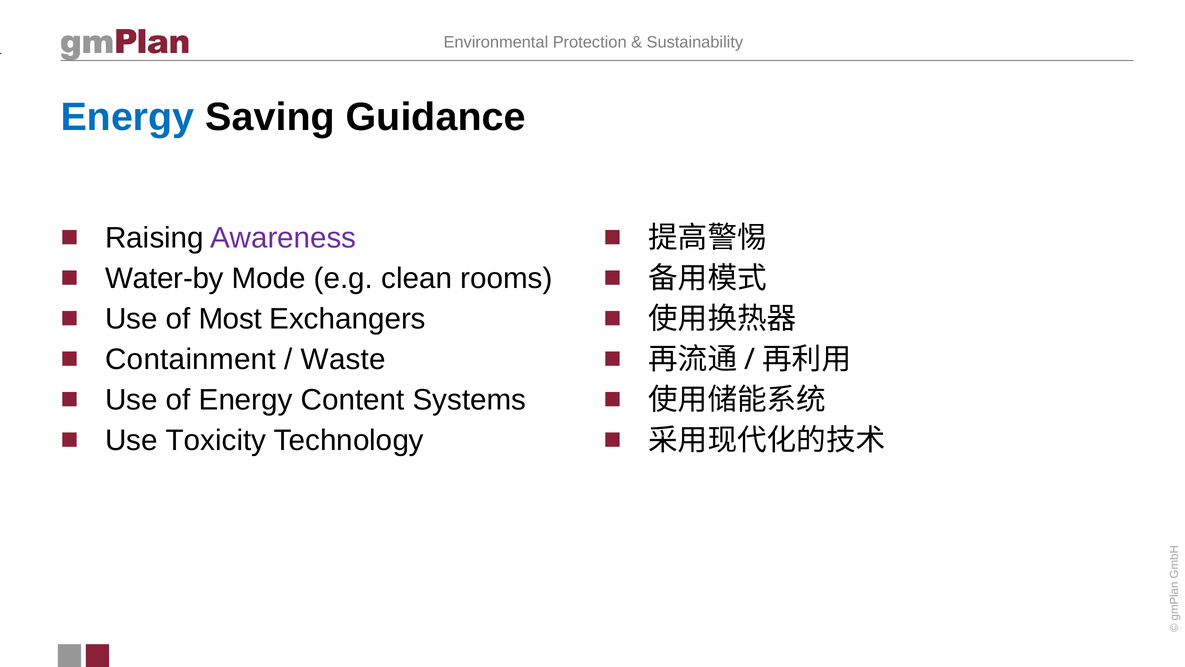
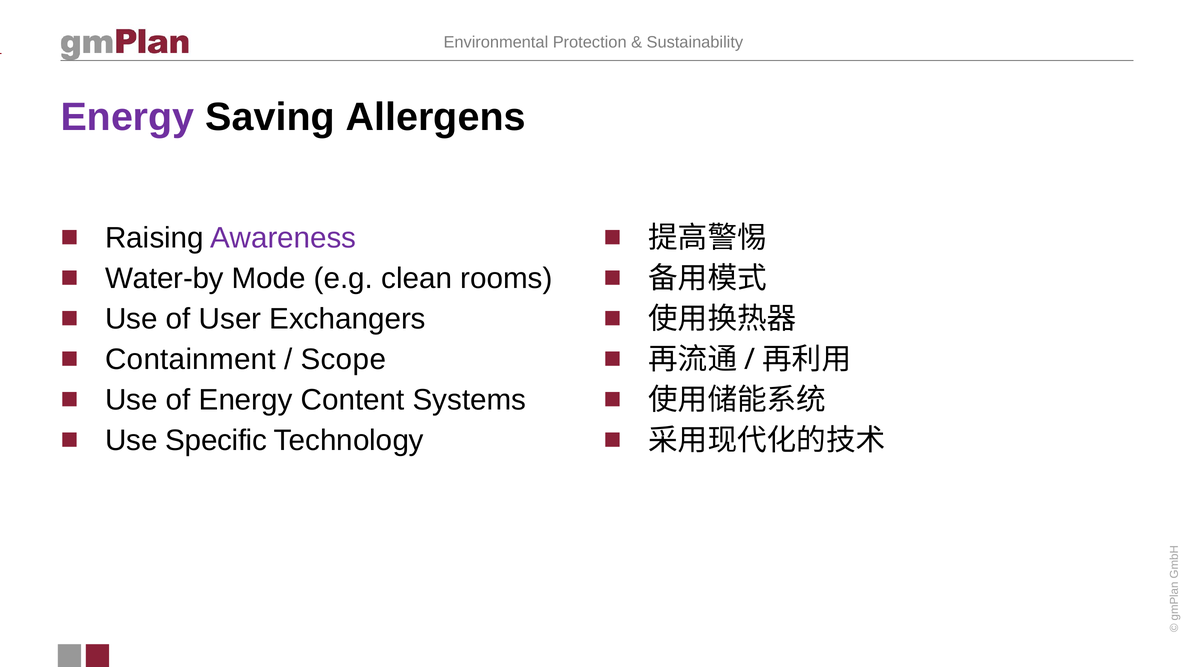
Energy colour: blue -> purple (128, 117)
Guidance: Guidance -> Allergens (436, 117)
Most: Most -> User (230, 319)
Waste: Waste -> Scope (343, 359)
Toxicity: Toxicity -> Specific (216, 440)
